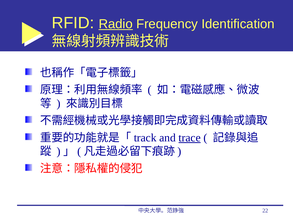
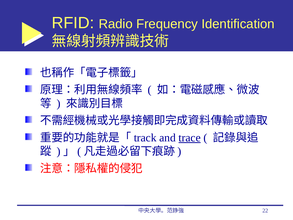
Radio underline: present -> none (116, 24)
